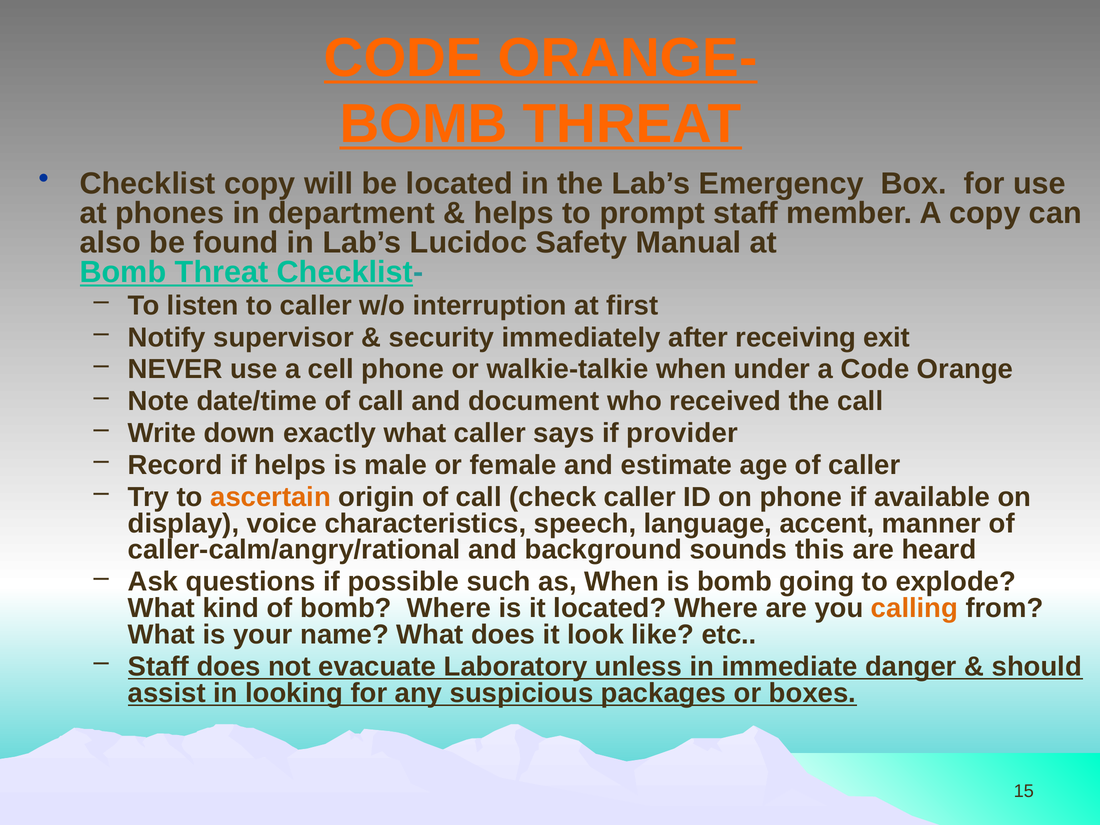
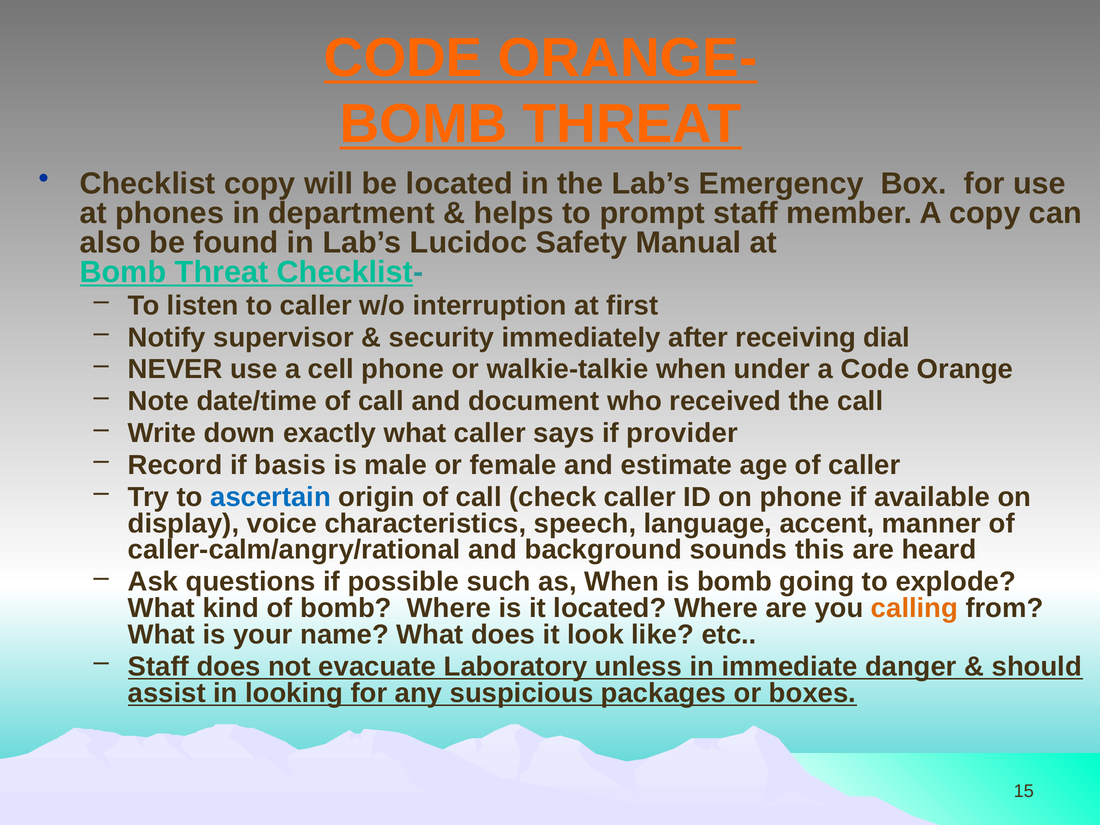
exit: exit -> dial (887, 337)
if helps: helps -> basis (290, 465)
ascertain colour: orange -> blue (271, 497)
